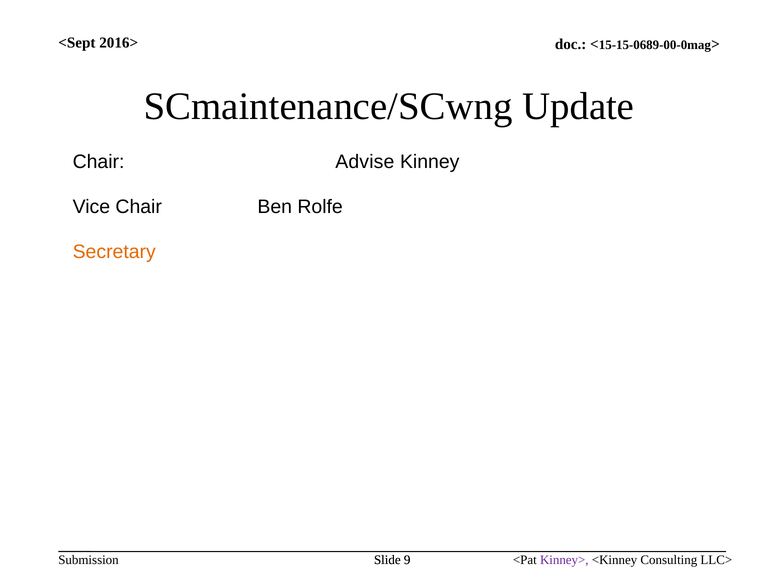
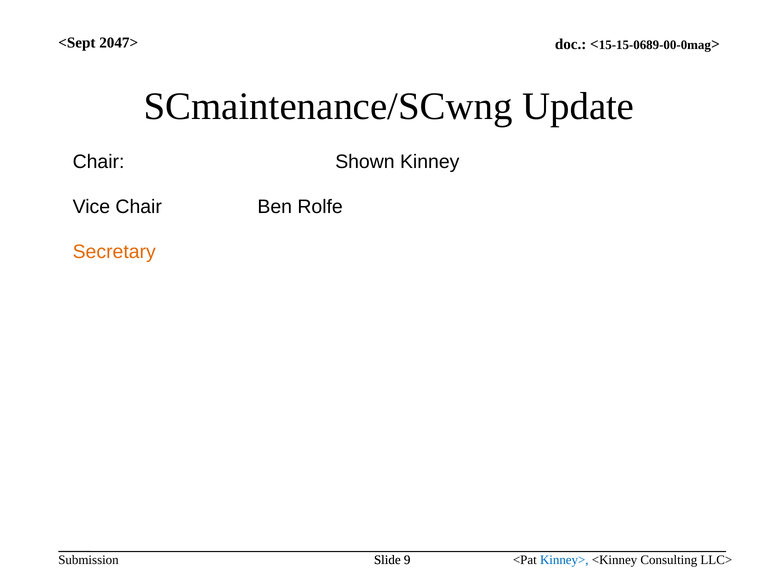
2016>: 2016> -> 2047> (119, 43)
Advise: Advise -> Shown (365, 162)
Kinney> colour: purple -> blue (564, 560)
